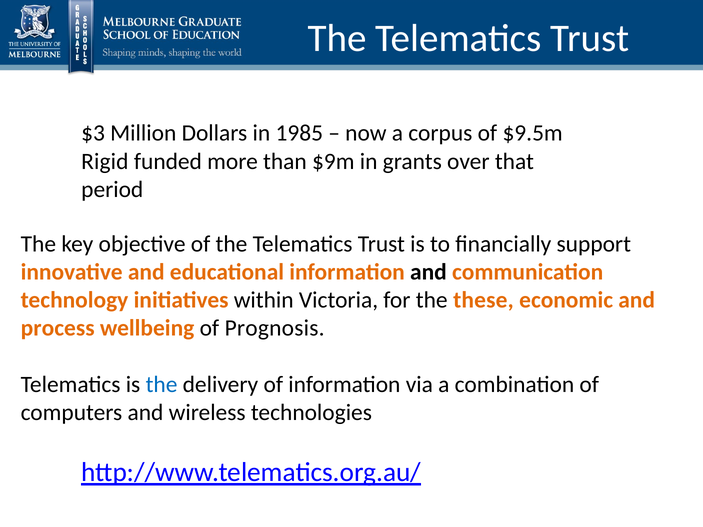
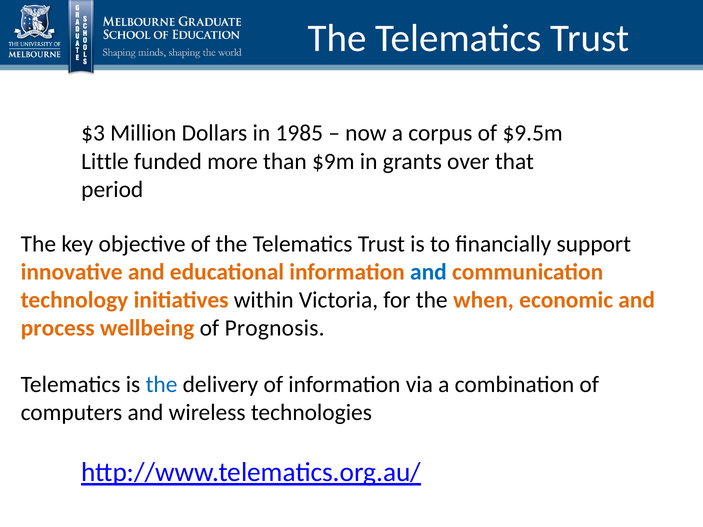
Rigid: Rigid -> Little (105, 161)
and colour: black -> blue (428, 272)
these: these -> when (484, 300)
